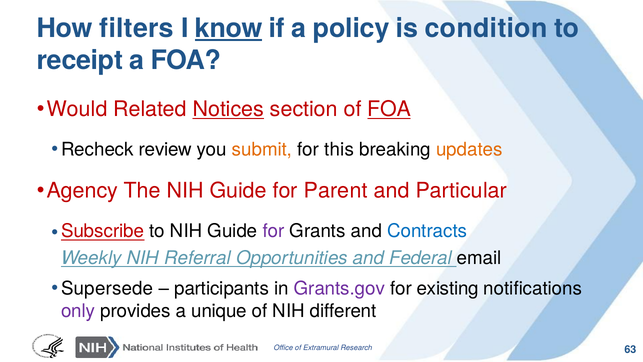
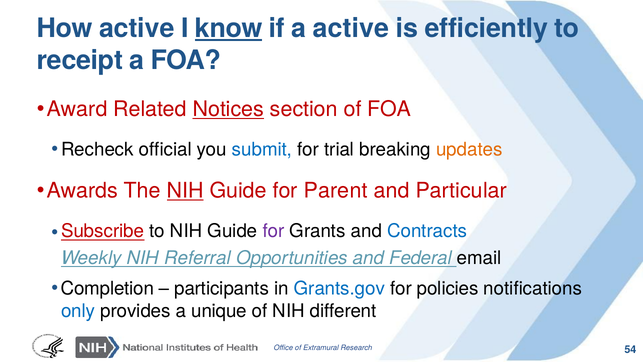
How filters: filters -> active (137, 28)
a policy: policy -> active (351, 28)
condition: condition -> efficiently (486, 28)
Would: Would -> Award (77, 109)
FOA underline: present -> none (389, 109)
review: review -> official (165, 149)
submit colour: orange -> blue (262, 149)
this: this -> trial (339, 149)
Agency: Agency -> Awards (82, 191)
NIH underline: none -> present (185, 191)
Supersede: Supersede -> Completion (107, 288)
Grants.gov colour: purple -> blue (339, 288)
existing: existing -> policies (448, 288)
only colour: purple -> blue (78, 311)
63: 63 -> 54 (630, 349)
